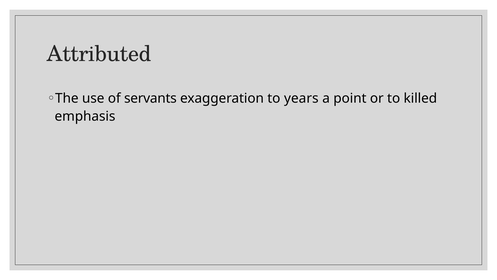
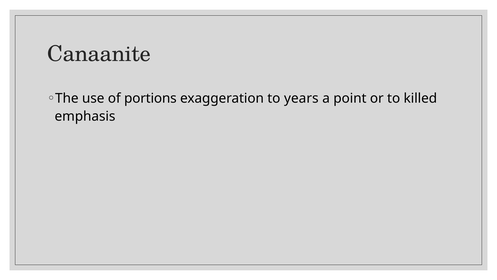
Attributed: Attributed -> Canaanite (99, 54)
servants: servants -> portions (150, 98)
